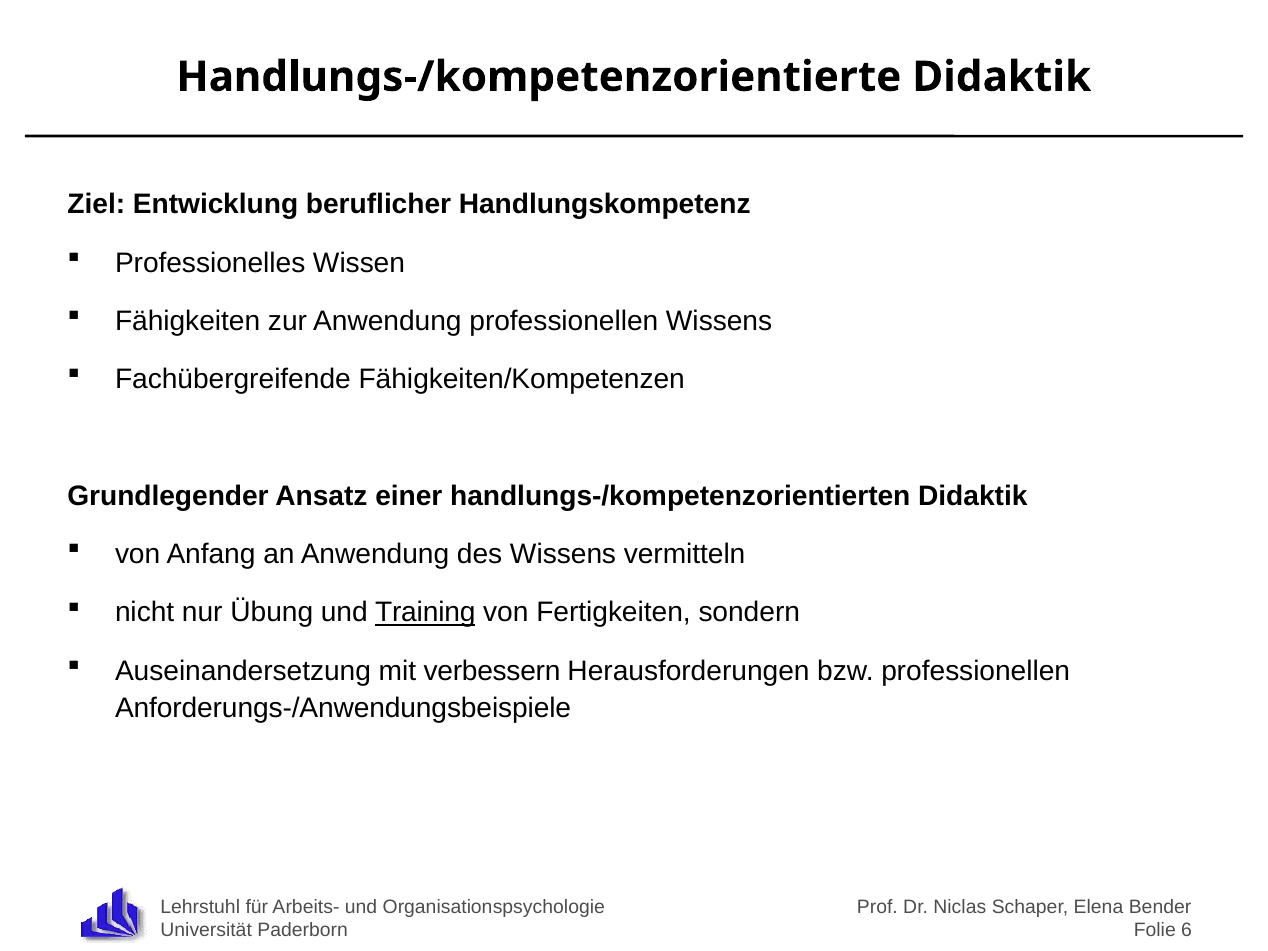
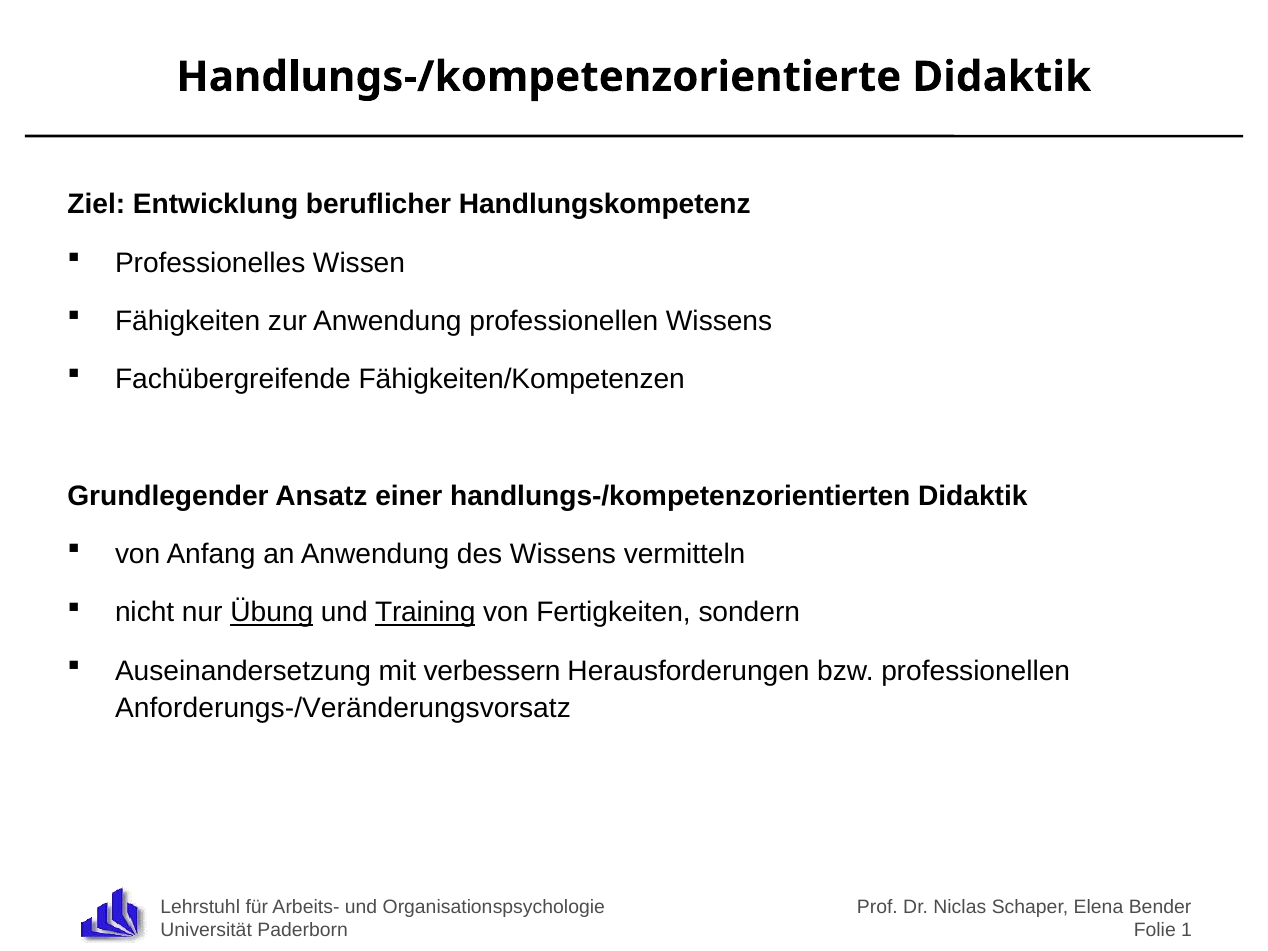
Übung underline: none -> present (272, 613)
Anforderungs-/Anwendungsbeispiele: Anforderungs-/Anwendungsbeispiele -> Anforderungs-/Veränderungsvorsatz (343, 708)
6: 6 -> 1 (1187, 930)
